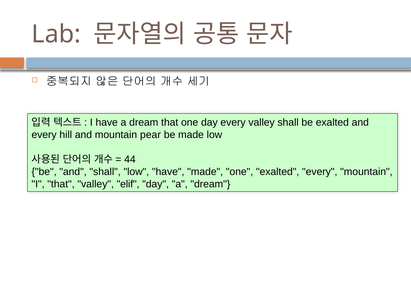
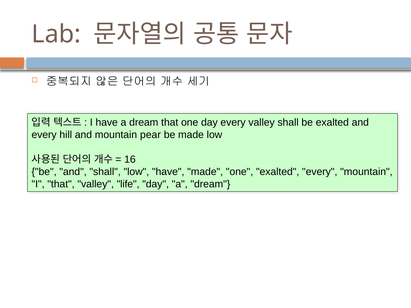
44: 44 -> 16 (130, 159)
elif: elif -> life (128, 184)
